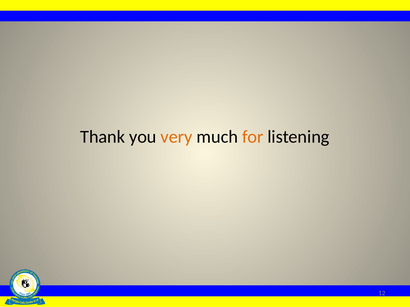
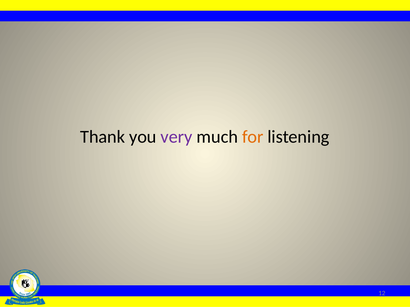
very colour: orange -> purple (177, 137)
